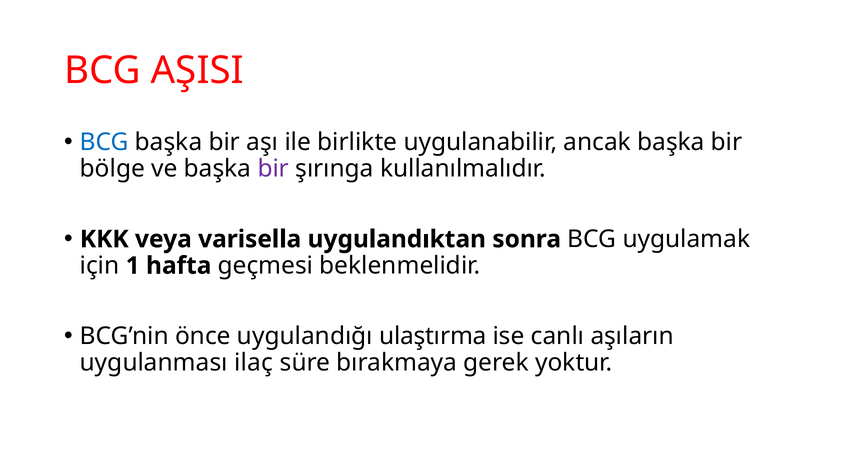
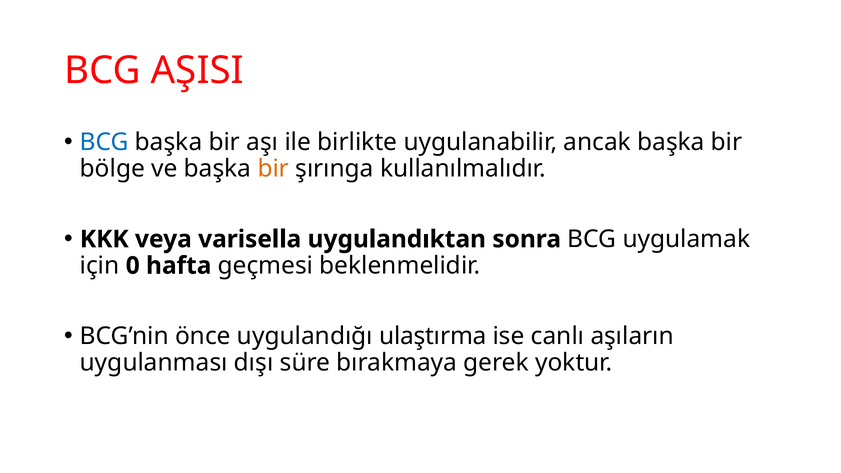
bir colour: purple -> orange (273, 169)
1: 1 -> 0 (133, 266)
ilaç: ilaç -> dışı (254, 363)
